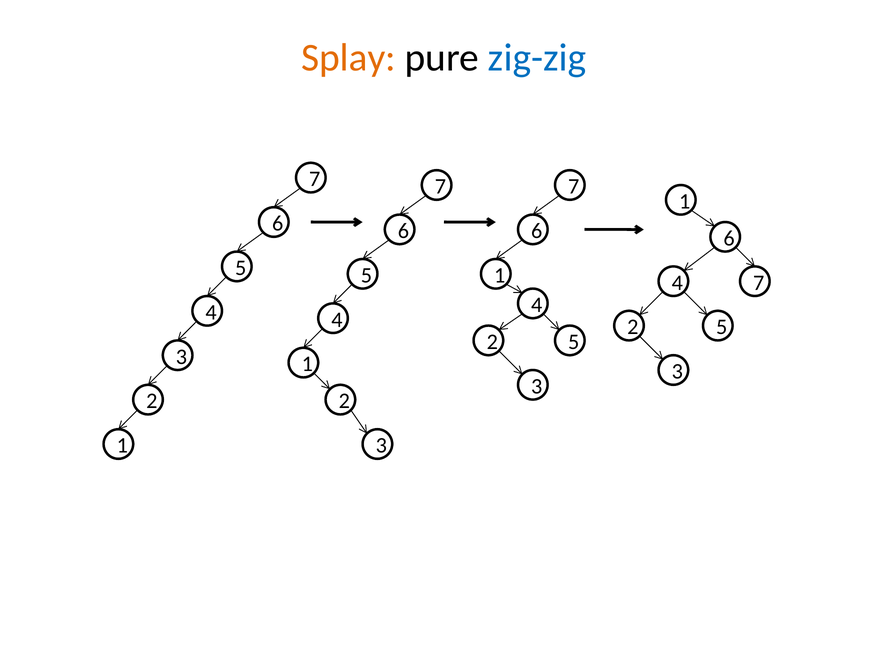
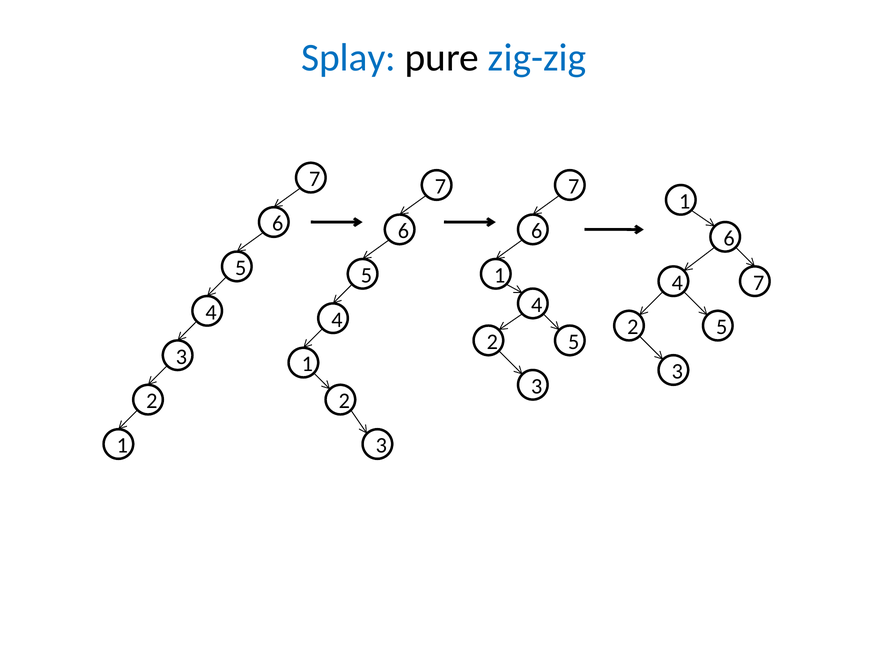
Splay colour: orange -> blue (349, 58)
